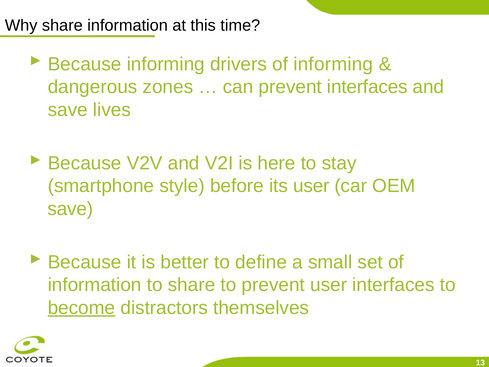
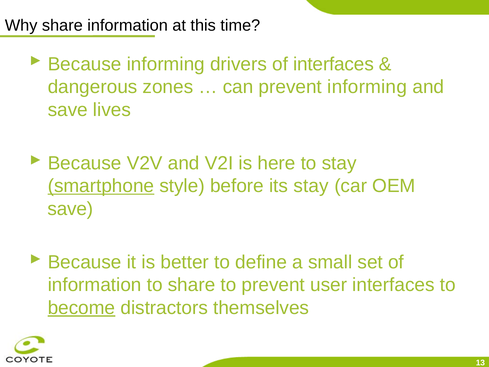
of informing: informing -> interfaces (333, 64)
prevent interfaces: interfaces -> informing (367, 87)
smartphone underline: none -> present (101, 186)
its user: user -> stay (311, 186)
